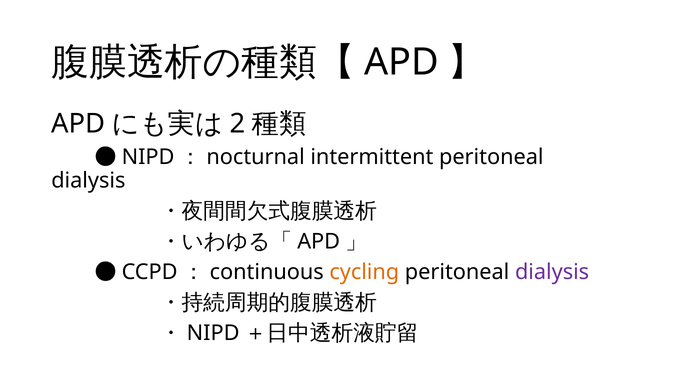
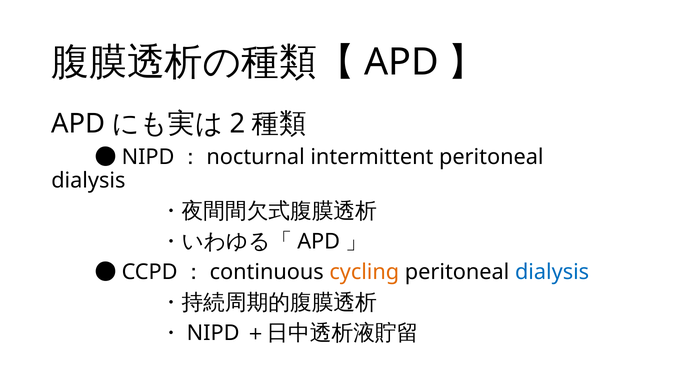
dialysis colour: purple -> blue (552, 272)
